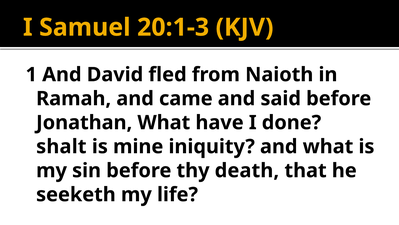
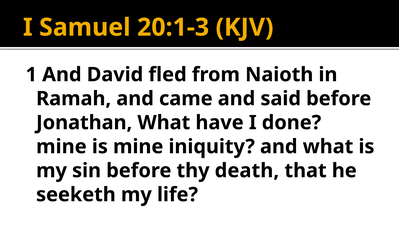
shalt: shalt -> mine (61, 146)
